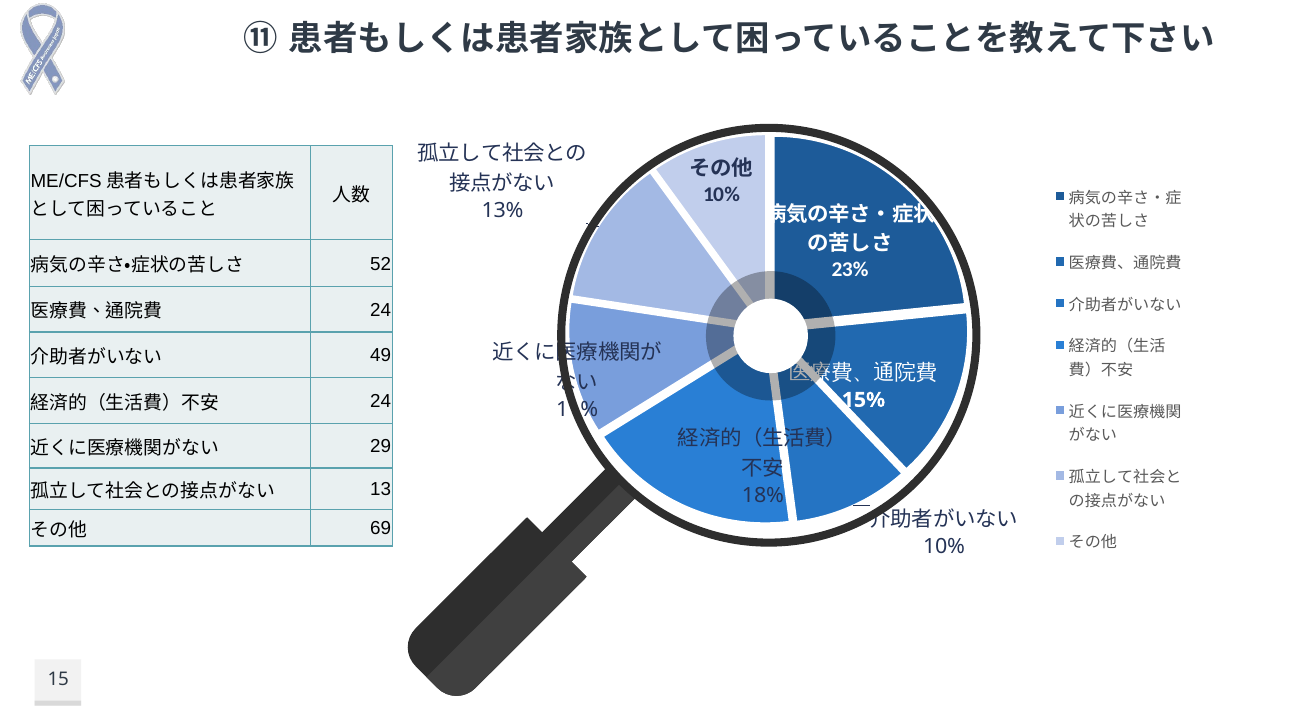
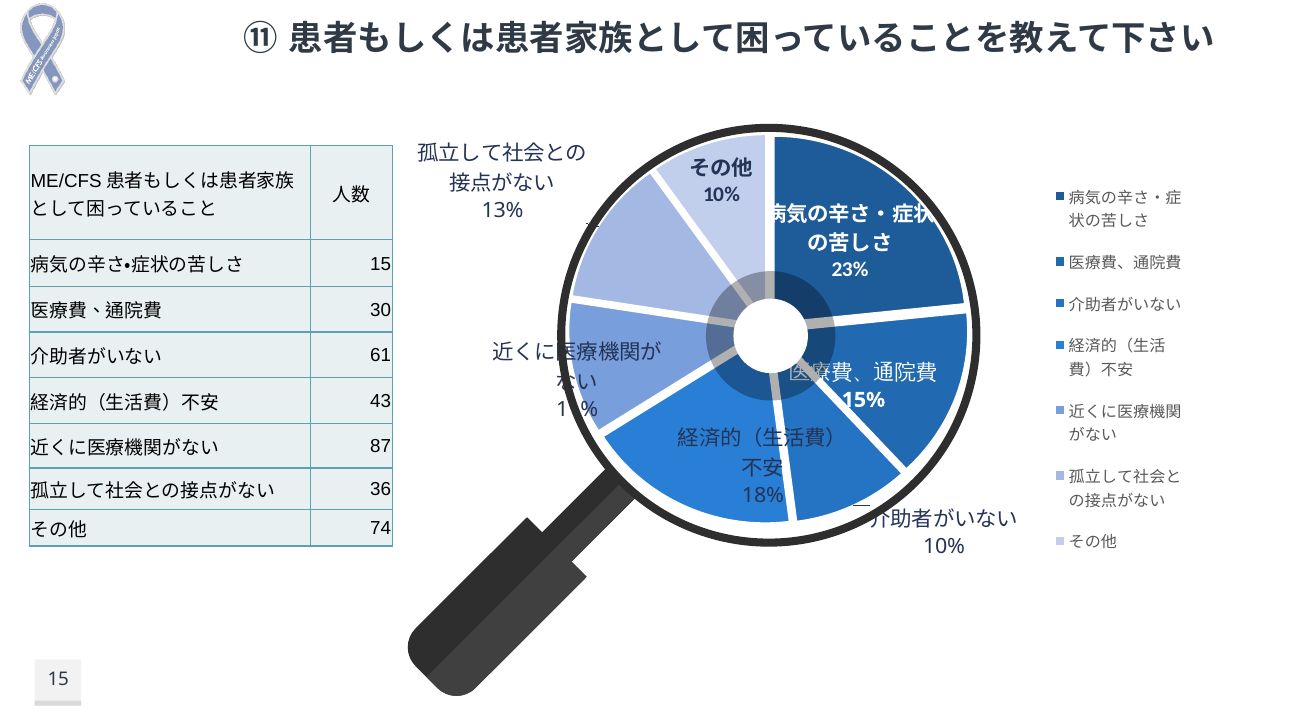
52: 52 -> 15 (381, 264)
24: 24 -> 30 (381, 310)
49: 49 -> 61 (381, 356)
24: 24 -> 43 (381, 402)
29: 29 -> 87 (381, 447)
13: 13 -> 36 (381, 490)
69: 69 -> 74 (381, 529)
